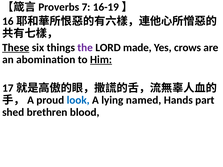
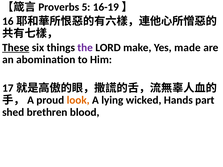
7: 7 -> 5 (86, 7)
made: made -> make (137, 48)
crows: crows -> made (187, 48)
Him underline: present -> none (101, 60)
look colour: blue -> orange (78, 100)
named: named -> wicked (144, 100)
